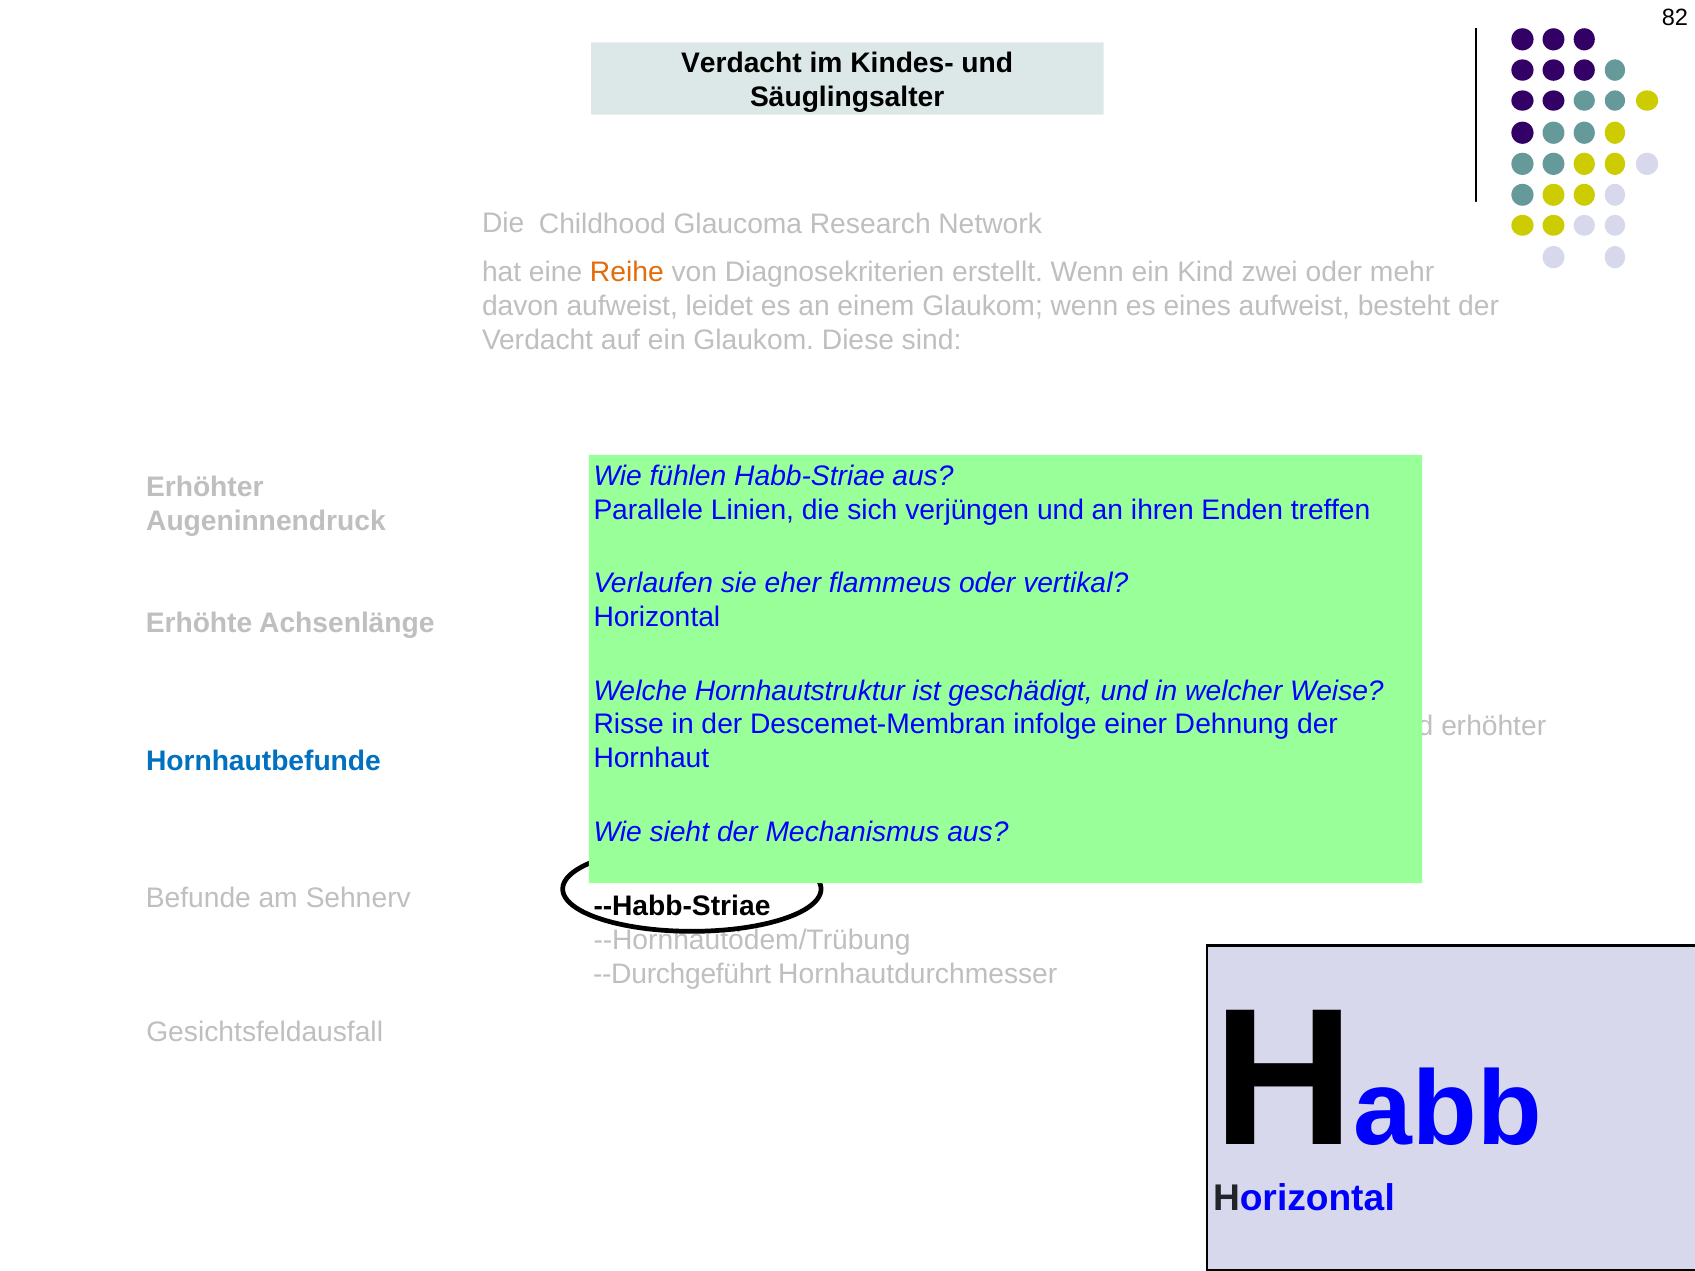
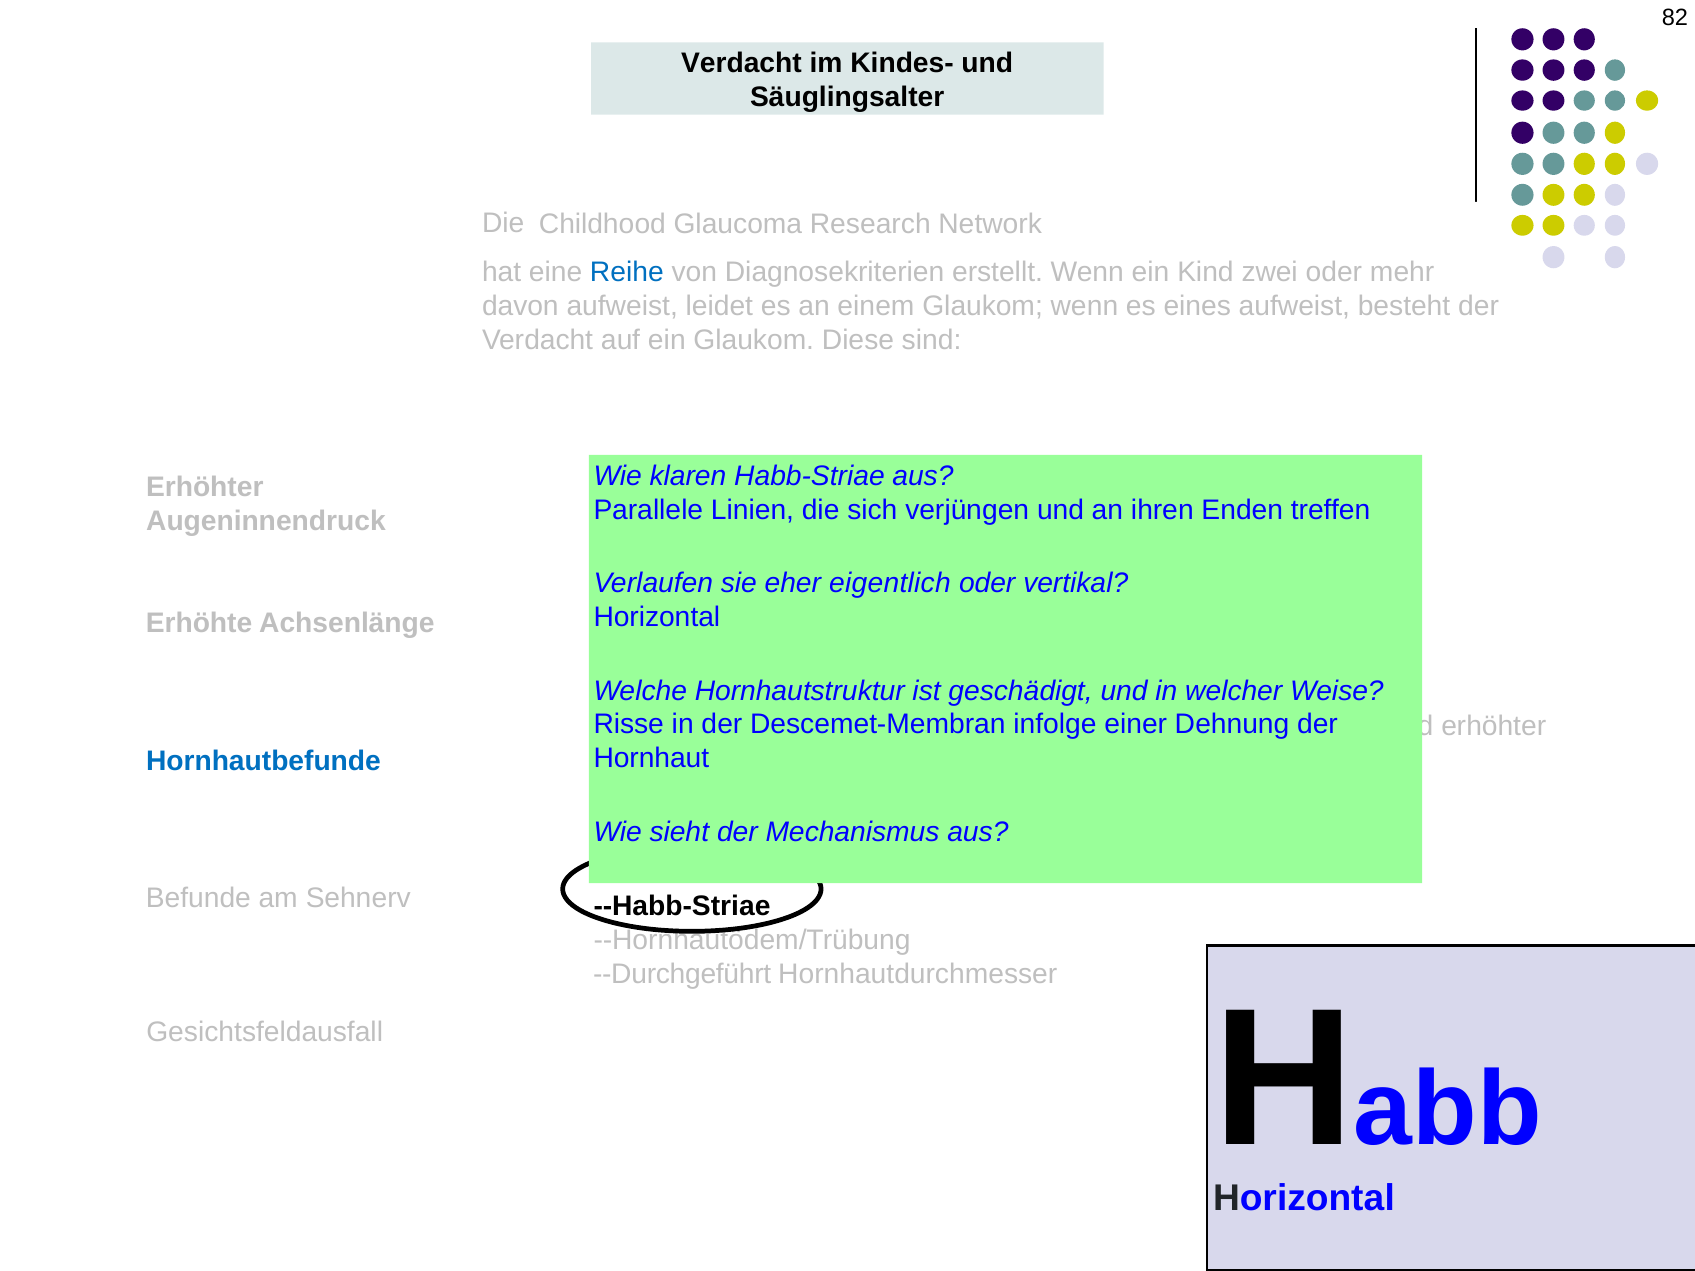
Reihe colour: orange -> blue (627, 272)
fühlen: fühlen -> klaren (688, 476)
flammeus: flammeus -> eigentlich (890, 584)
